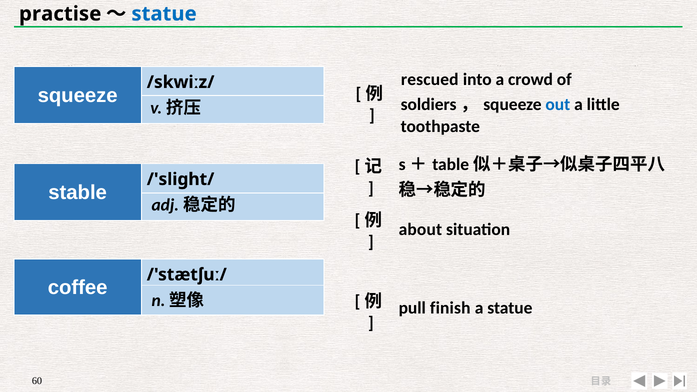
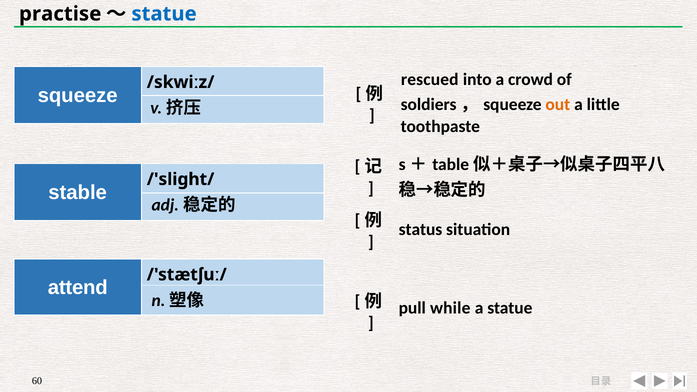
out colour: blue -> orange (558, 105)
about: about -> status (420, 229)
coffee: coffee -> attend (78, 287)
finish: finish -> while (450, 308)
